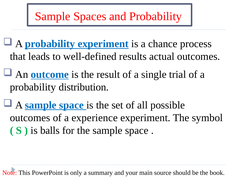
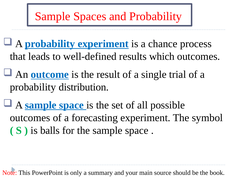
actual: actual -> which (162, 56)
experience: experience -> forecasting (95, 118)
